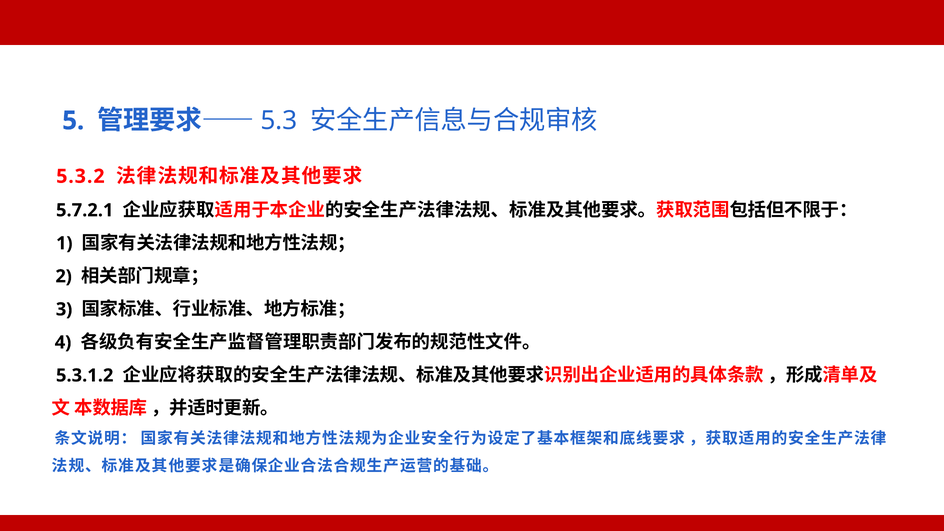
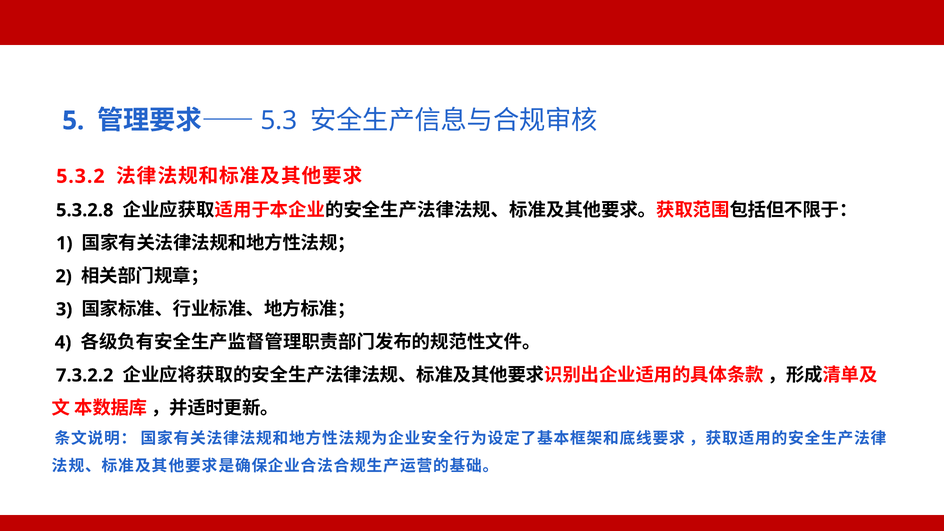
5.7.2.1: 5.7.2.1 -> 5.3.2.8 (85, 210)
5.3.1.2: 5.3.1.2 -> 7.3.2.2 (85, 375)
